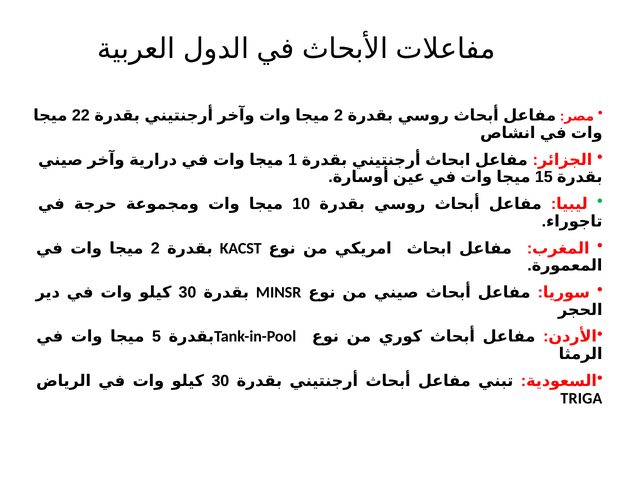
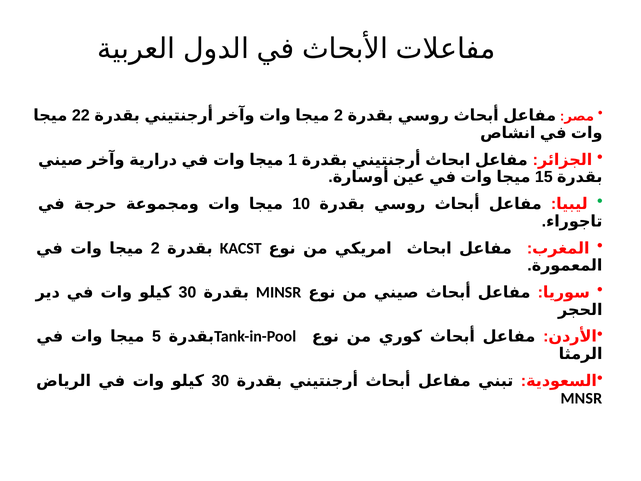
TRIGA: TRIGA -> MNSR (581, 398)
